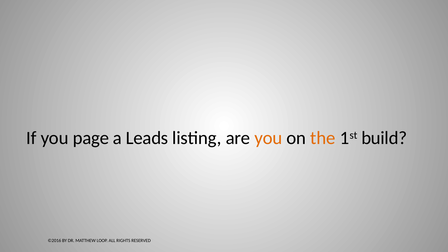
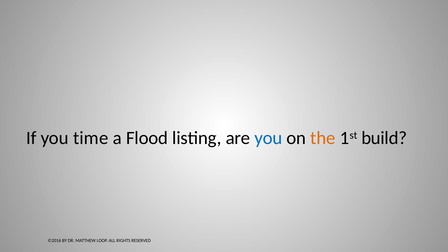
page: page -> time (91, 138)
Leads: Leads -> Flood (147, 138)
you colour: orange -> blue (268, 138)
